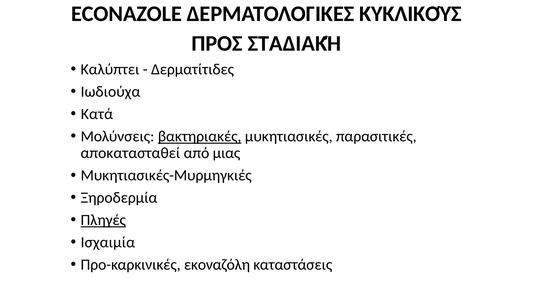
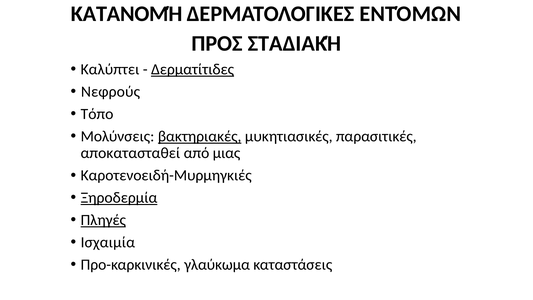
ECONAZOLE: ECONAZOLE -> ΚΑΤΑΝΟΜΉ (127, 14)
ΚΥΚΛΙΚΟΎΣ: ΚΥΚΛΙΚΟΎΣ -> ΕΝΤΌΜΩΝ (410, 14)
Δερματίτιδες underline: none -> present (193, 69)
Ιωδιούχα: Ιωδιούχα -> Νεφρούς (110, 92)
Κατά: Κατά -> Τόπο (97, 114)
Μυκητιασικές-Μυρμηγκιές: Μυκητιασικές-Μυρμηγκιές -> Καροτενοειδή-Μυρμηγκιές (166, 175)
Ξηροδερμία underline: none -> present (119, 198)
εκοναζόλη: εκοναζόλη -> γλαύκωμα (217, 265)
